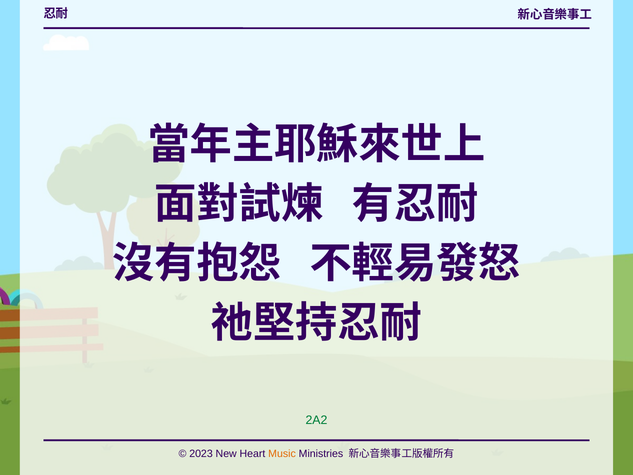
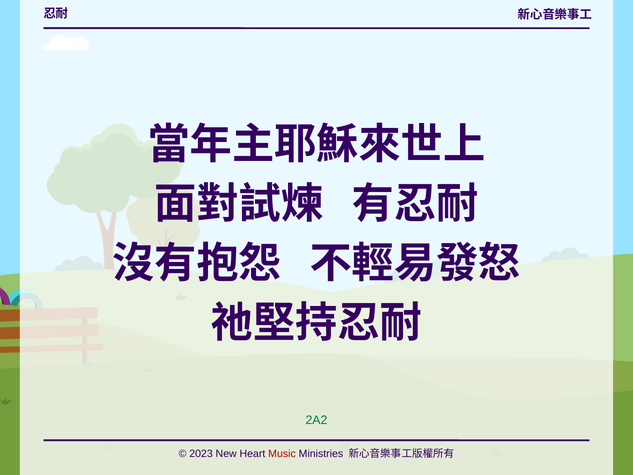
Music colour: orange -> red (282, 453)
